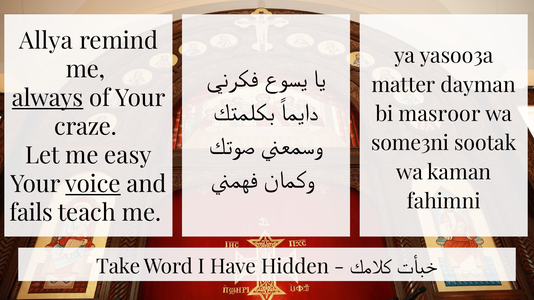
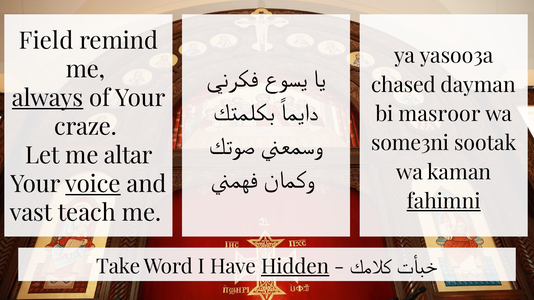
Allya: Allya -> Field (46, 41)
matter: matter -> chased (404, 85)
easy: easy -> altar (128, 156)
fahimni underline: none -> present (444, 202)
fails: fails -> vast (31, 213)
Hidden underline: none -> present (295, 267)
